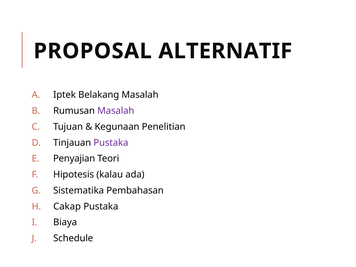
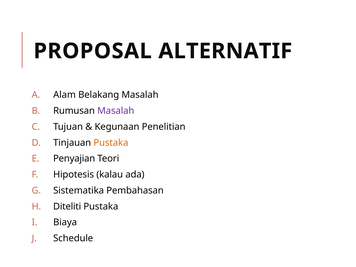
Iptek: Iptek -> Alam (65, 95)
Pustaka colour: purple -> orange (111, 143)
Cakap: Cakap -> Diteliti (67, 206)
